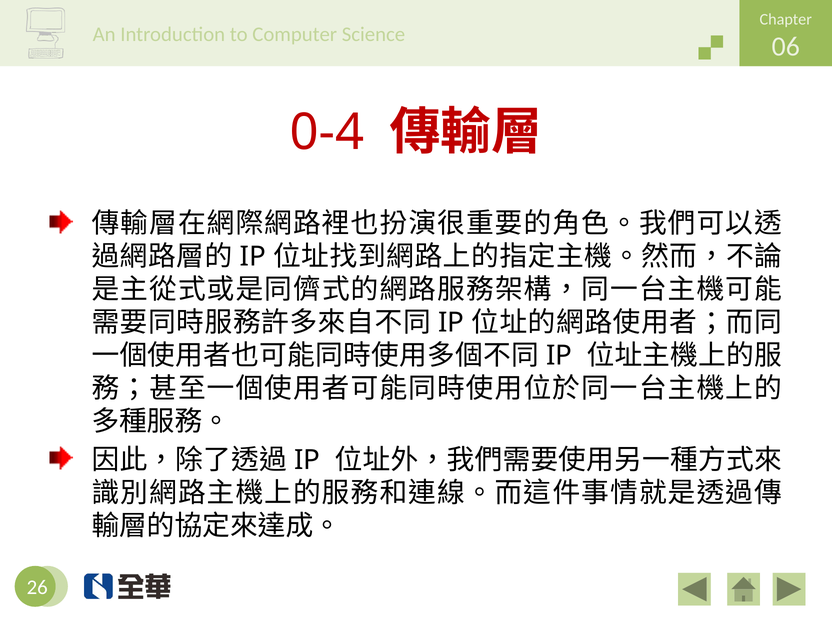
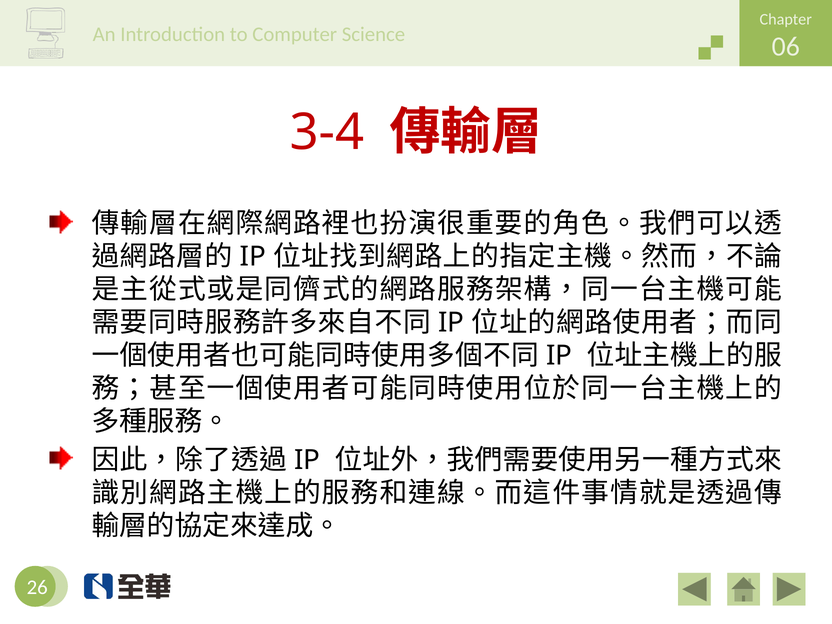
0-4: 0-4 -> 3-4 (327, 133)
